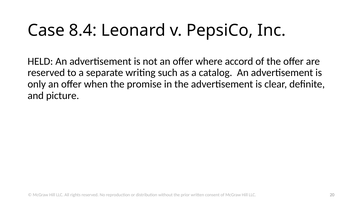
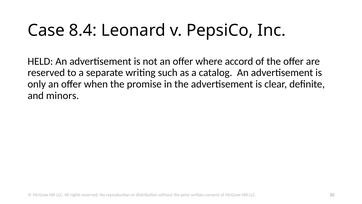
picture: picture -> minors (63, 95)
